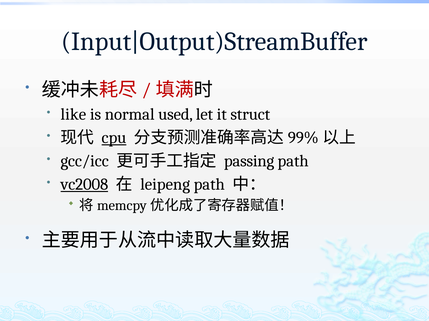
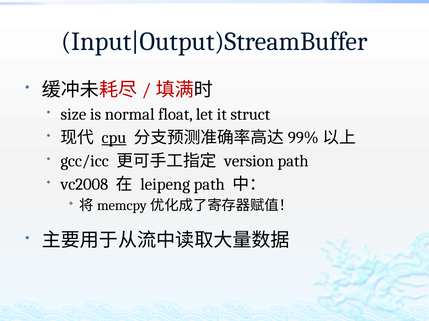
like: like -> size (73, 115)
used: used -> float (175, 115)
passing: passing -> version (249, 161)
vc2008 underline: present -> none (84, 185)
